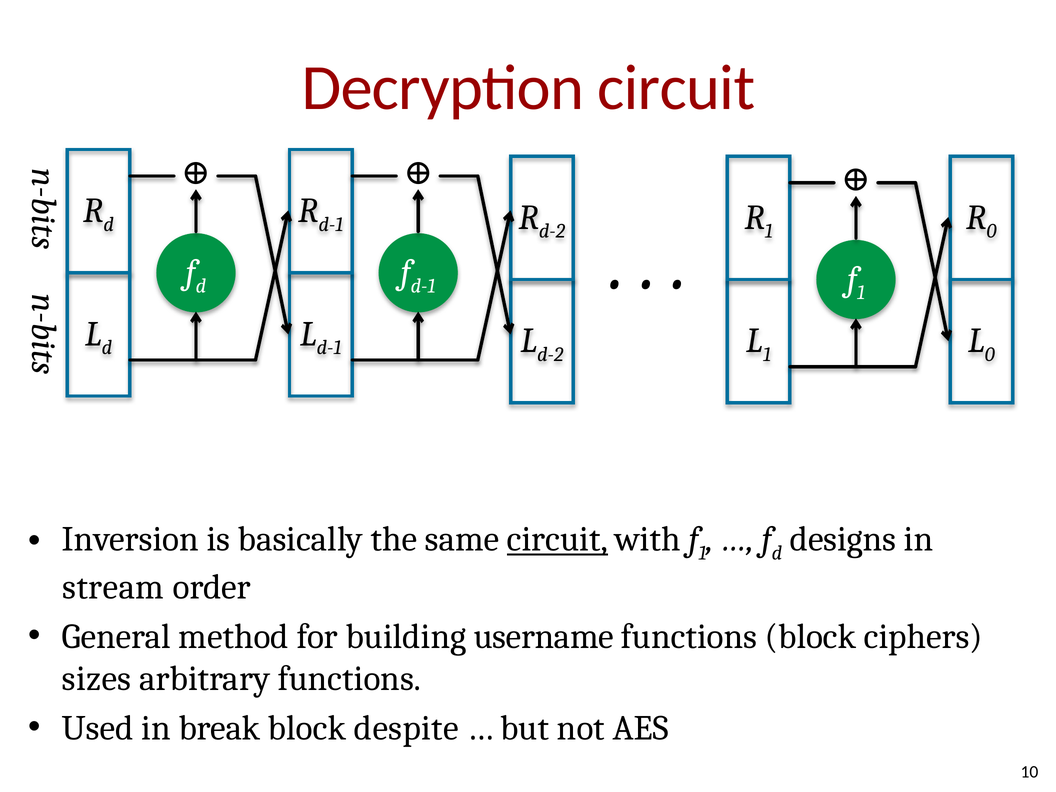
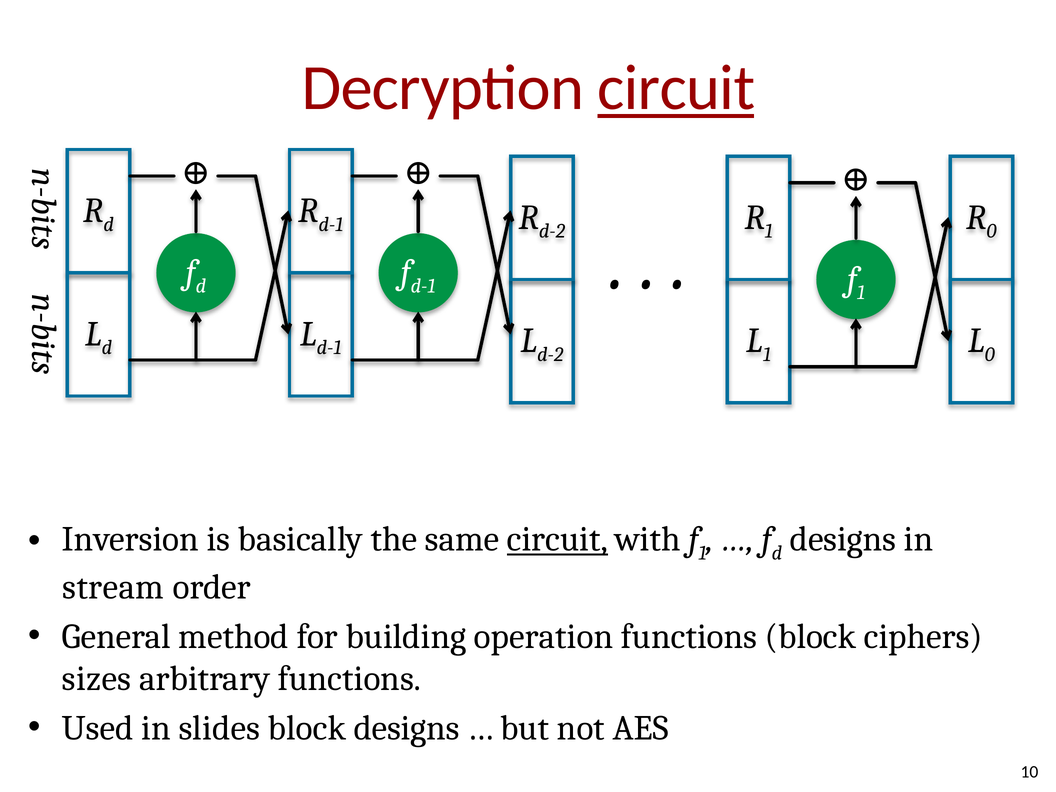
circuit underline: none -> present (676, 88)
username: username -> operation (544, 637)
break: break -> slides (219, 728)
block despite: despite -> designs (407, 728)
